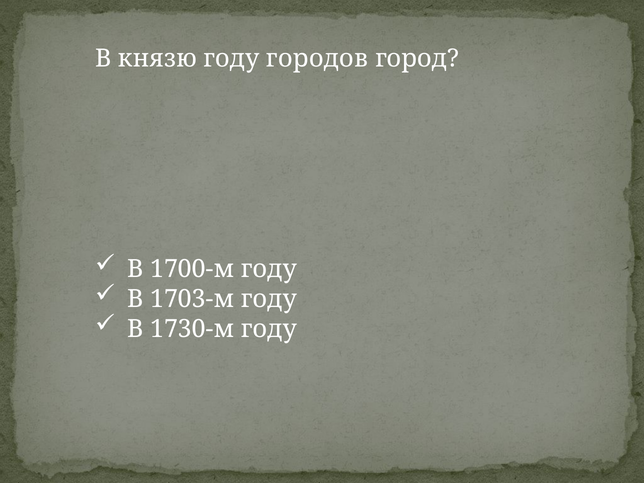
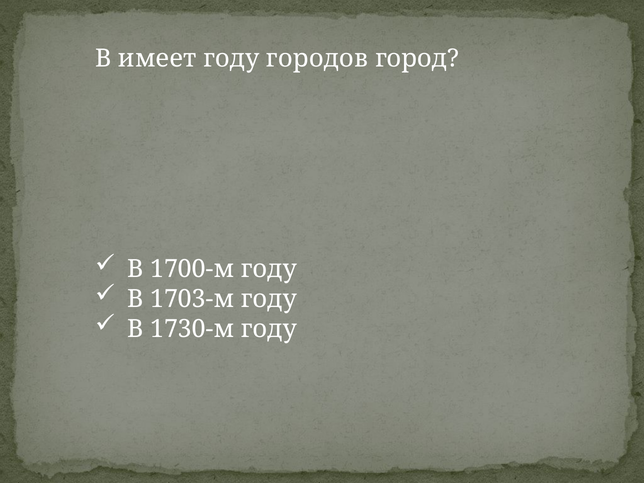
князю: князю -> имеет (157, 59)
